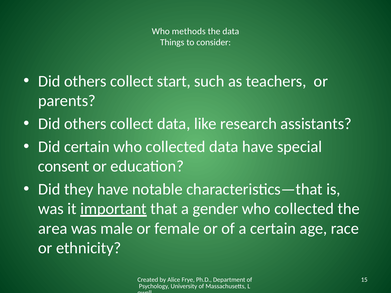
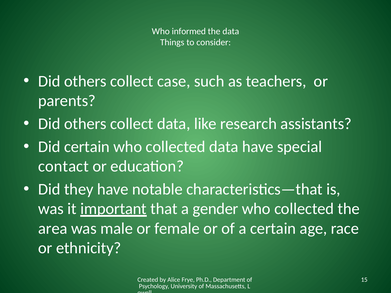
methods: methods -> informed (189, 31)
start: start -> case (174, 81)
consent: consent -> contact (63, 166)
